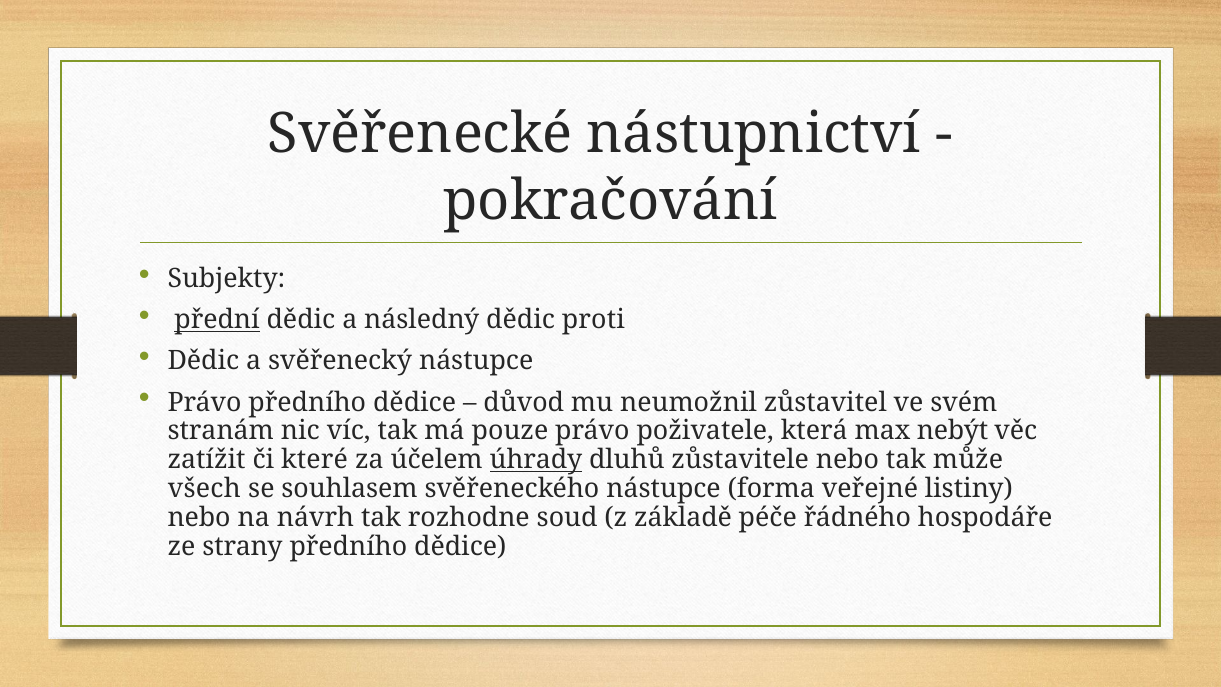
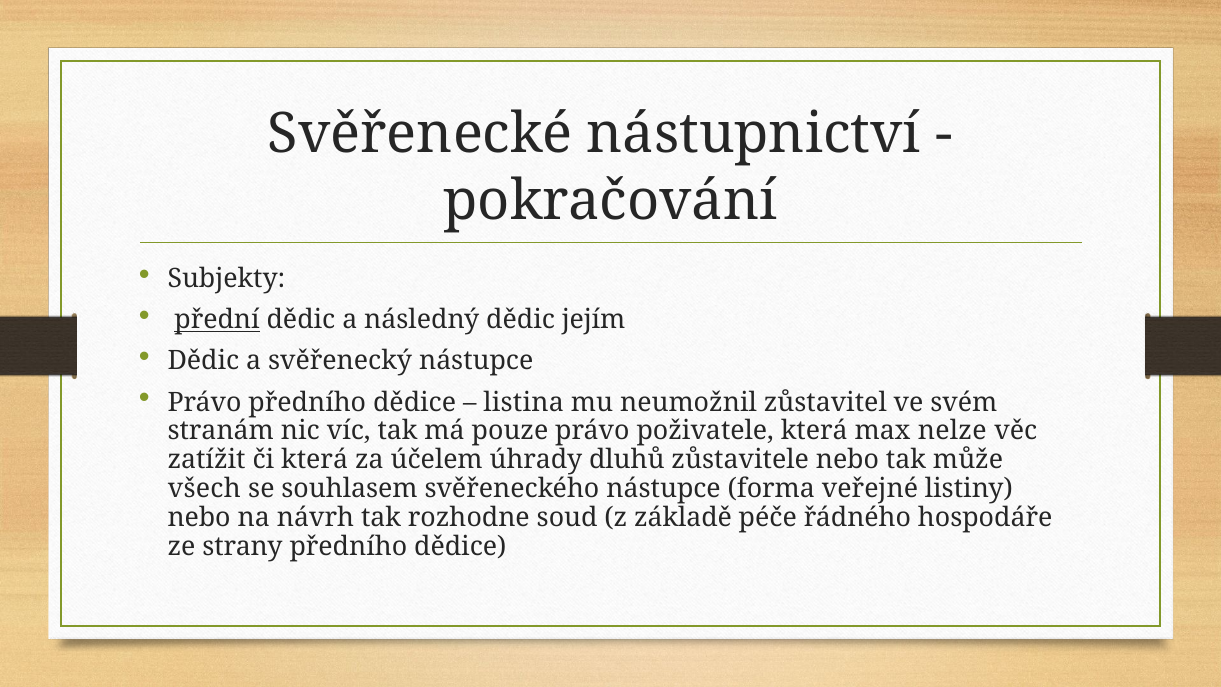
proti: proti -> jejím (594, 320)
důvod: důvod -> listina (524, 402)
nebýt: nebýt -> nelze (952, 431)
či které: které -> která (315, 460)
úhrady underline: present -> none (536, 460)
